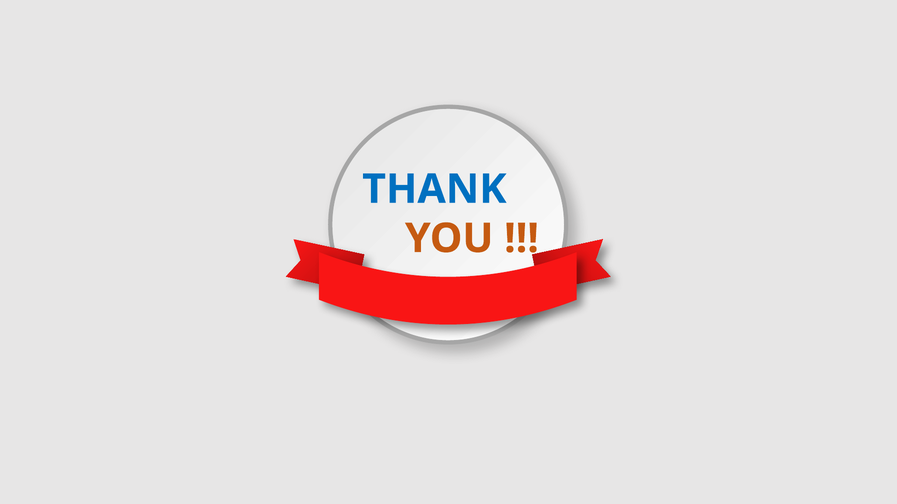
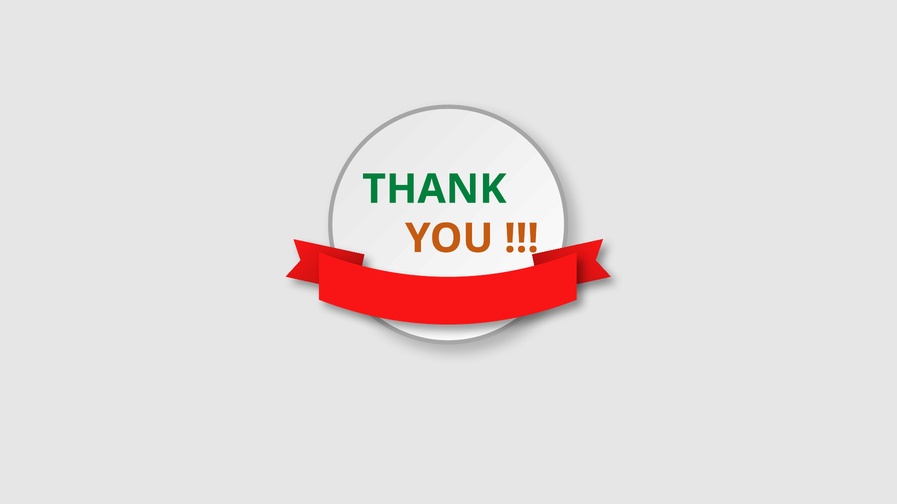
THANK colour: blue -> green (434, 189)
